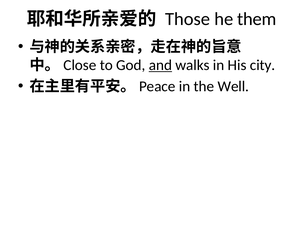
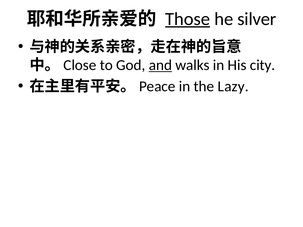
Those underline: none -> present (188, 19)
them: them -> silver (257, 19)
Well: Well -> Lazy (233, 86)
